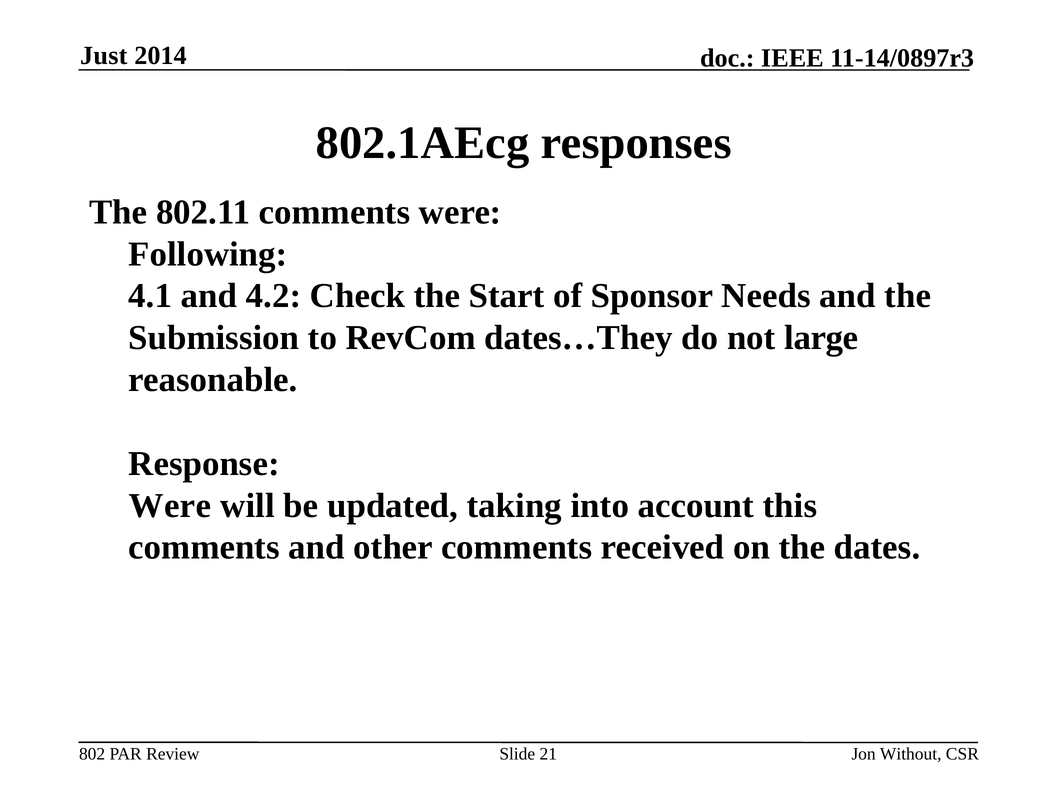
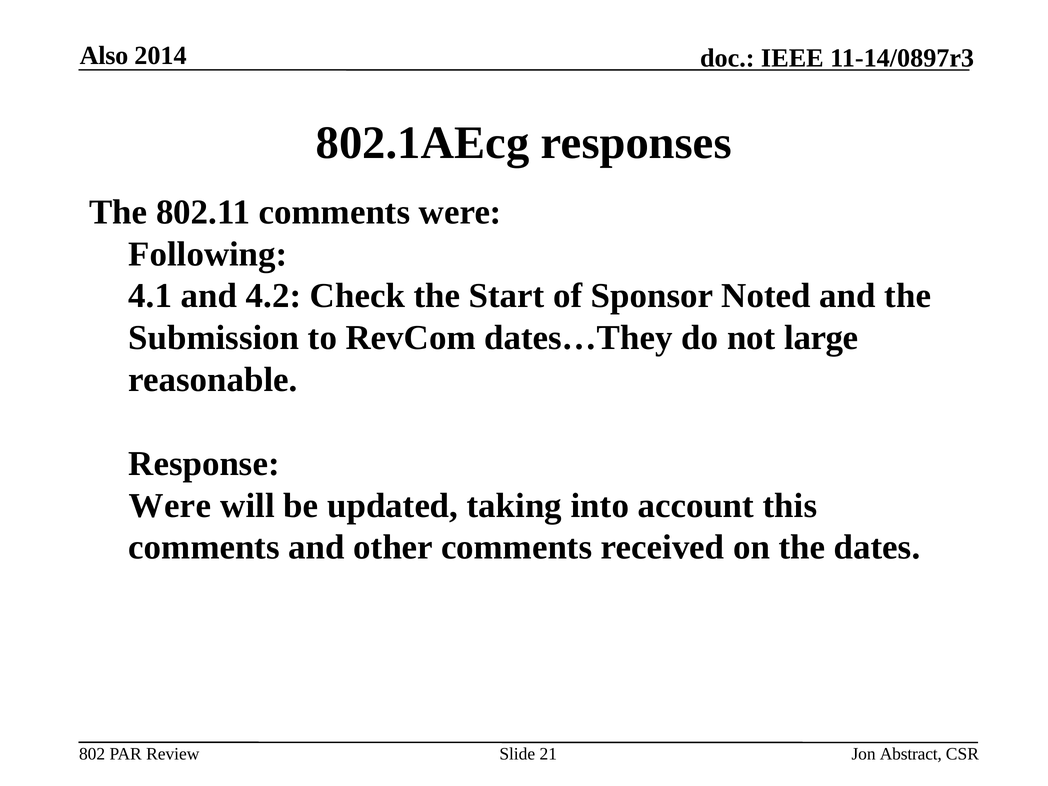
Just: Just -> Also (104, 56)
Needs: Needs -> Noted (766, 296)
Without: Without -> Abstract (911, 754)
